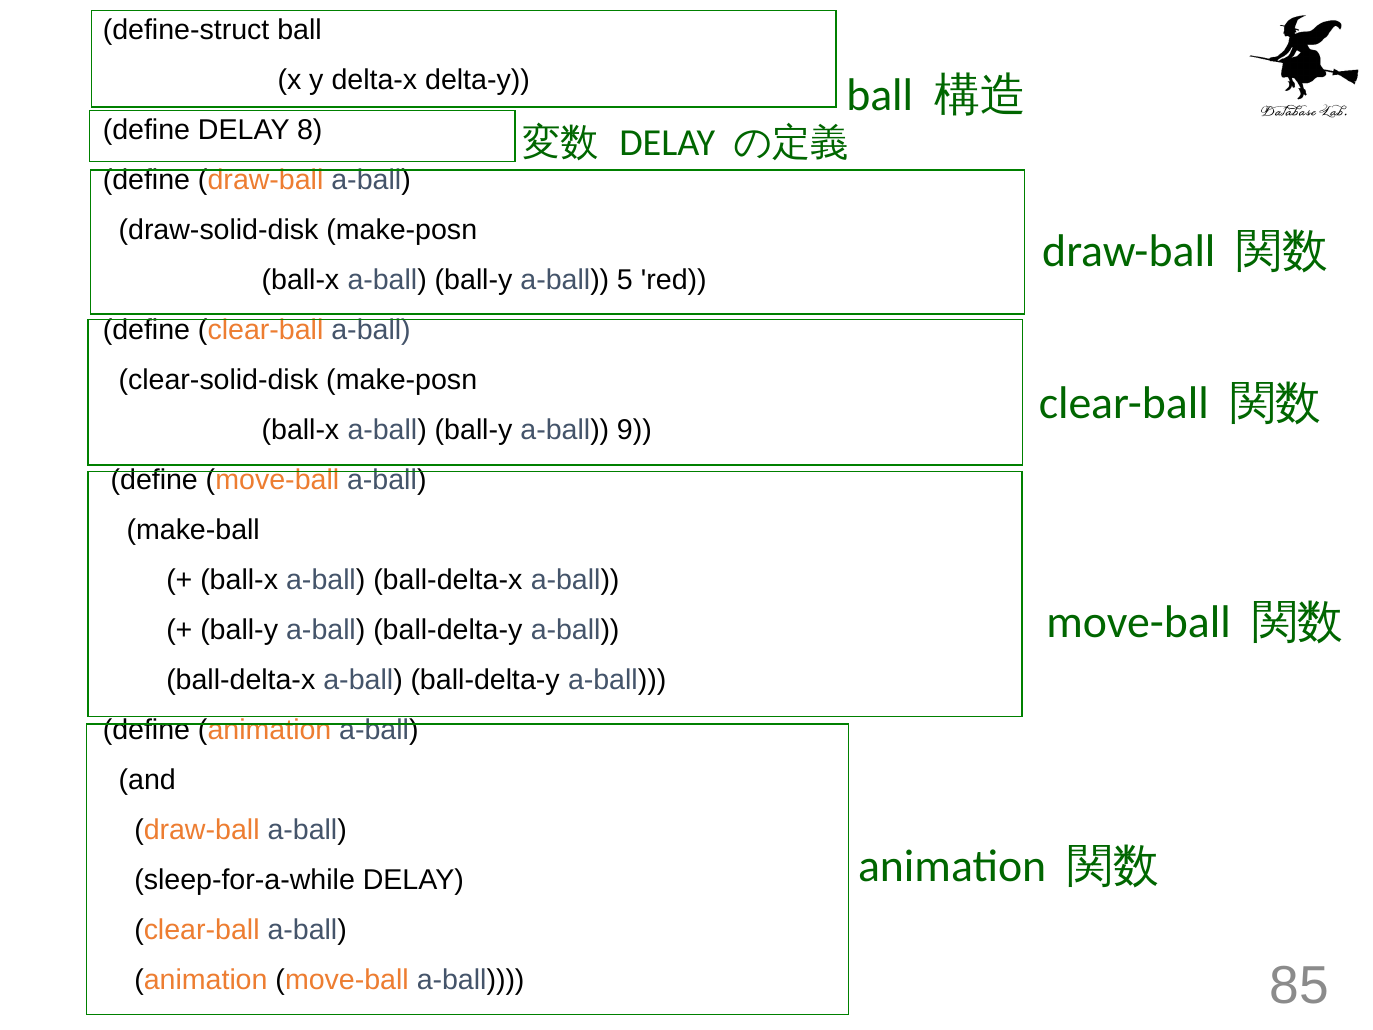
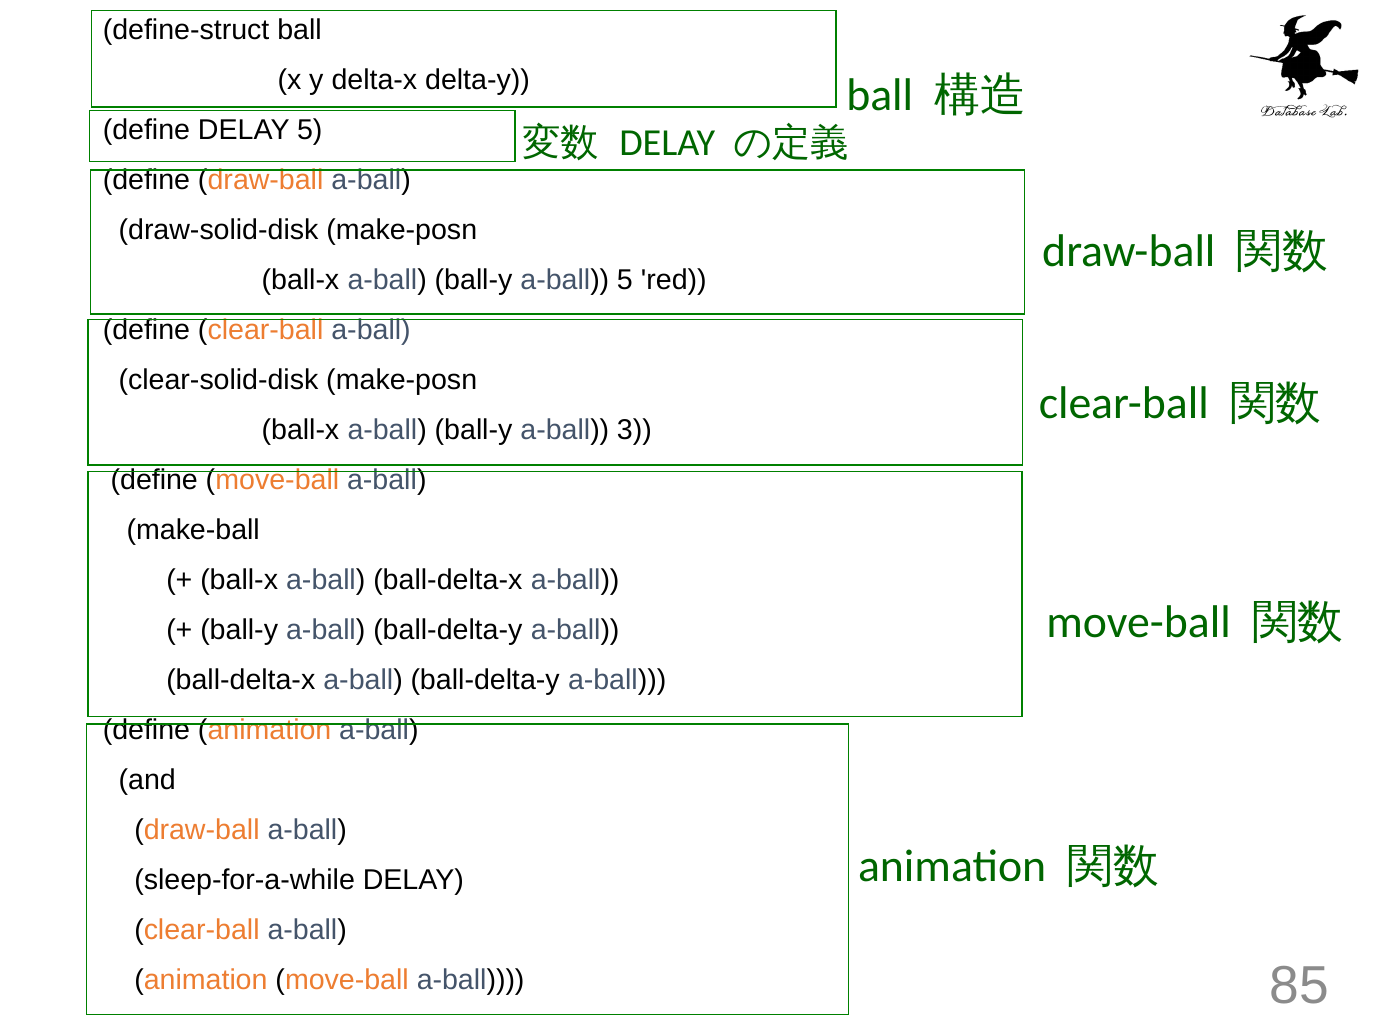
DELAY 8: 8 -> 5 (310, 130)
9: 9 -> 3 (634, 430)
